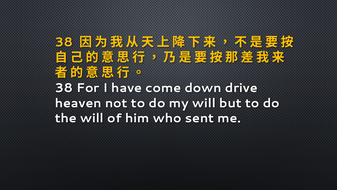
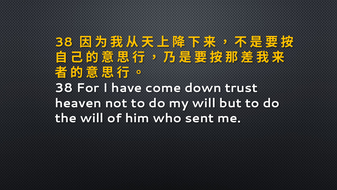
drive: drive -> trust (241, 88)
